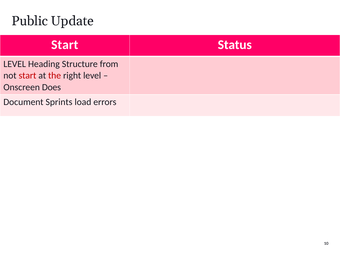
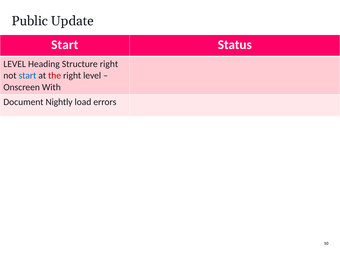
Structure from: from -> right (109, 64)
start colour: red -> blue (27, 76)
Does: Does -> With (51, 87)
Sprints: Sprints -> Nightly (59, 102)
